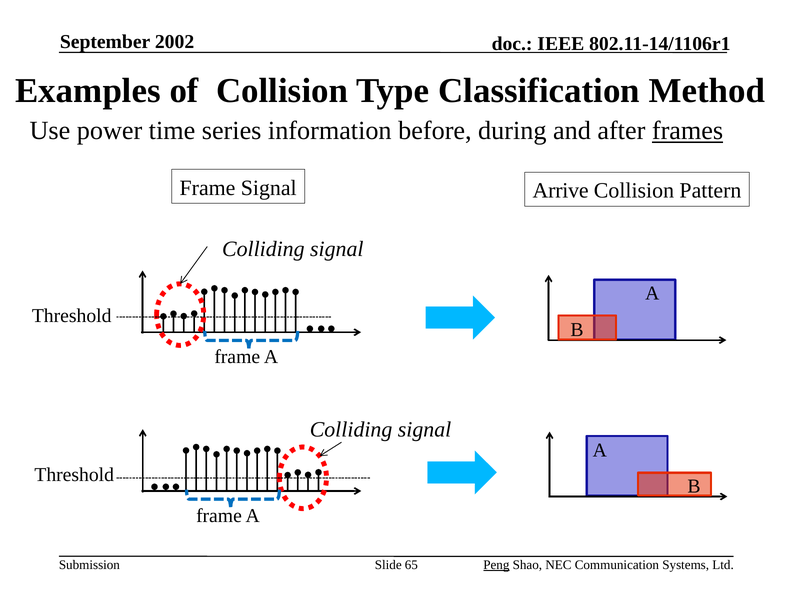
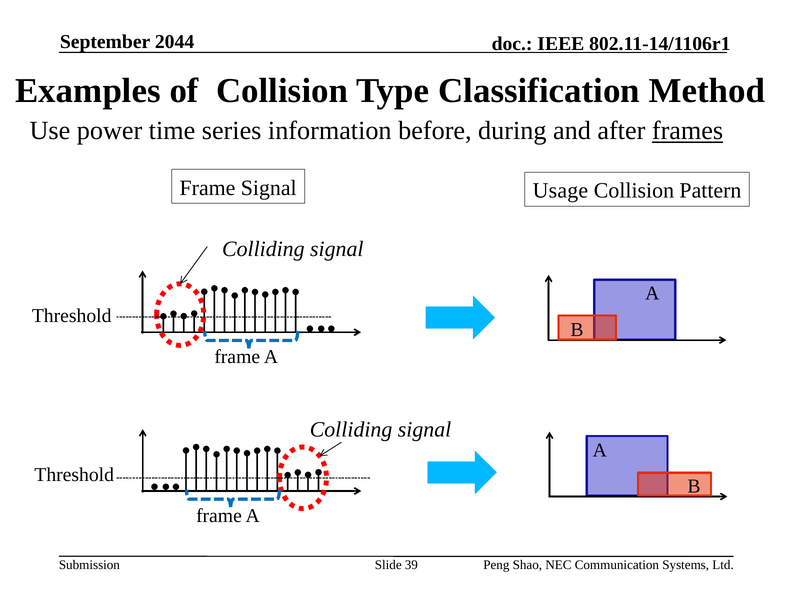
2002: 2002 -> 2044 (175, 42)
Arrive: Arrive -> Usage (560, 191)
65: 65 -> 39 (411, 565)
Peng underline: present -> none (496, 565)
